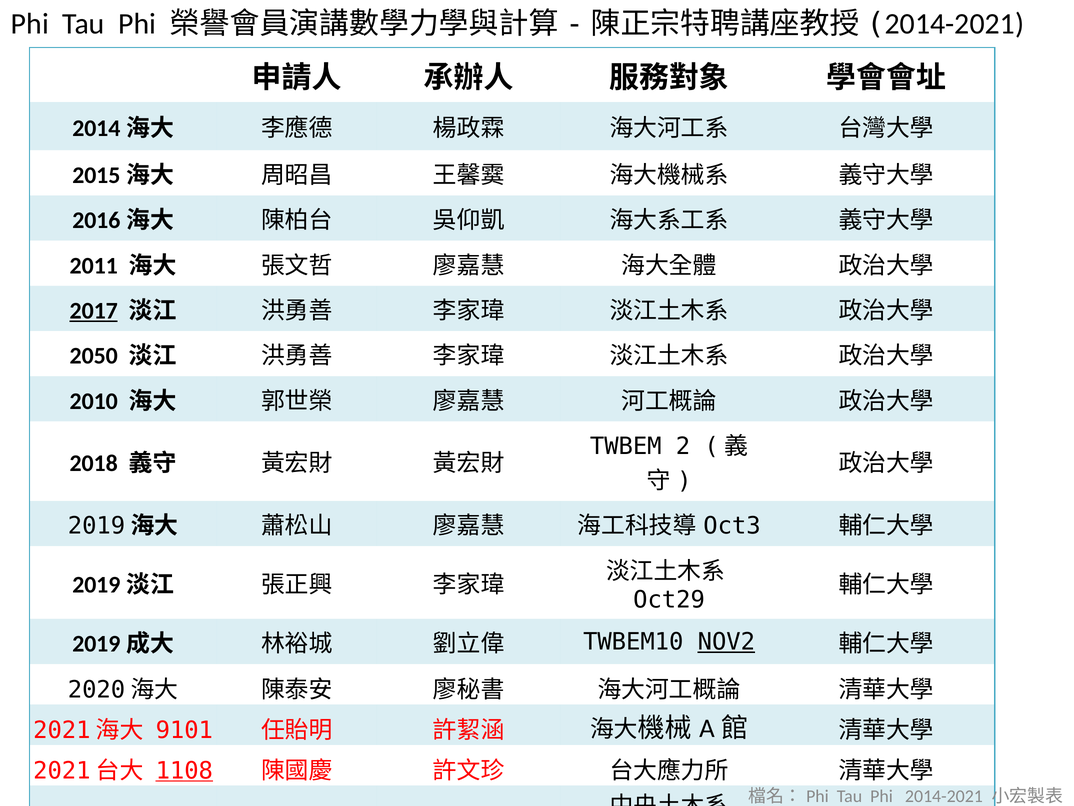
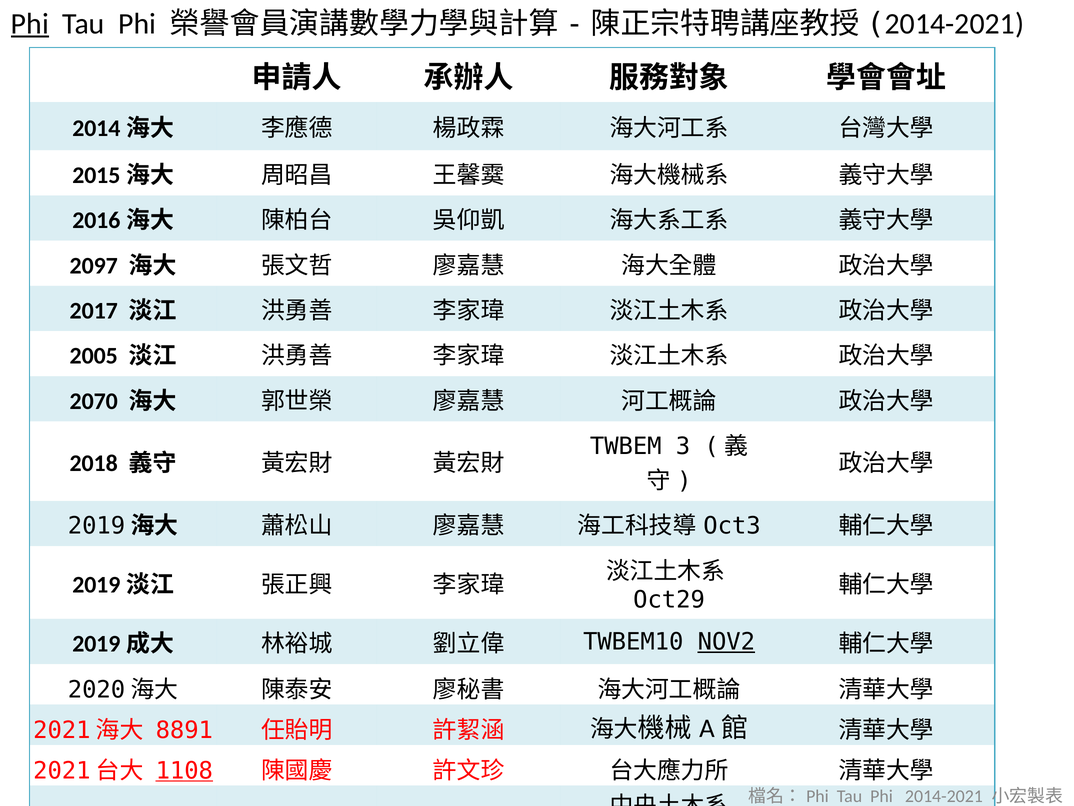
Phi underline: none -> present (30, 24)
2011: 2011 -> 2097 (94, 265)
2017 underline: present -> none (94, 311)
2050: 2050 -> 2005 (94, 356)
2010: 2010 -> 2070 (94, 401)
2: 2 -> 3 (683, 446)
9101: 9101 -> 8891 (184, 730)
